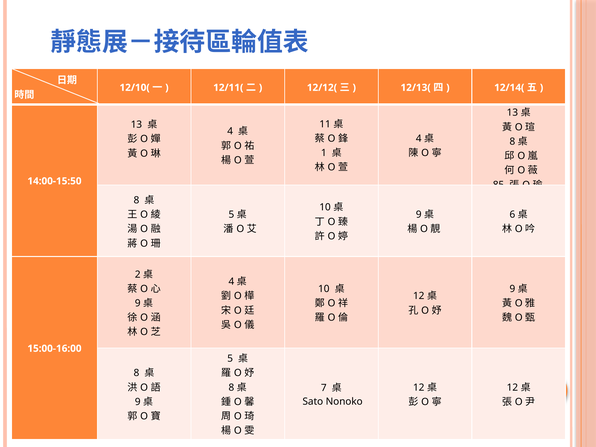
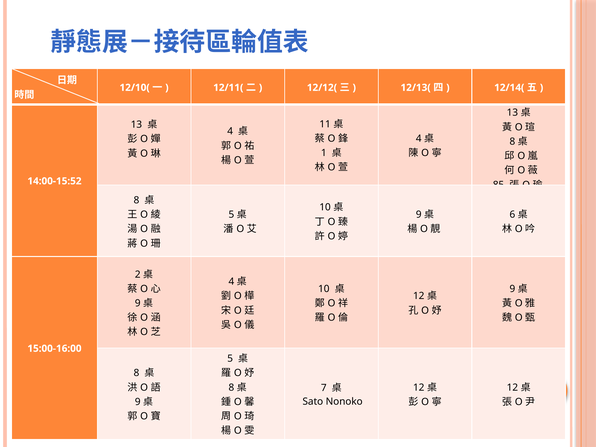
14:00-15:50: 14:00-15:50 -> 14:00-15:52 (54, 181)
